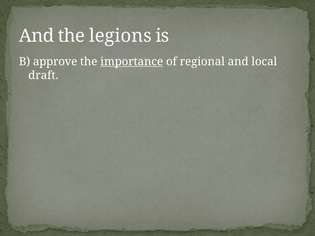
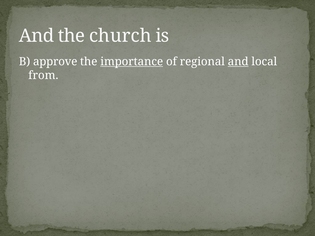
legions: legions -> church (120, 36)
and underline: none -> present (238, 62)
draft: draft -> from (43, 75)
